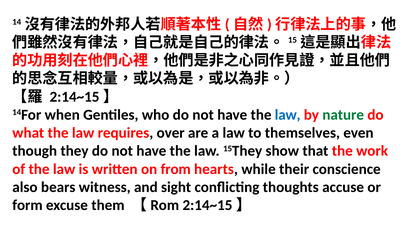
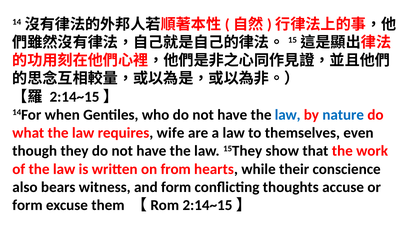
nature colour: green -> blue (343, 115)
over: over -> wife (171, 133)
and sight: sight -> form (176, 187)
